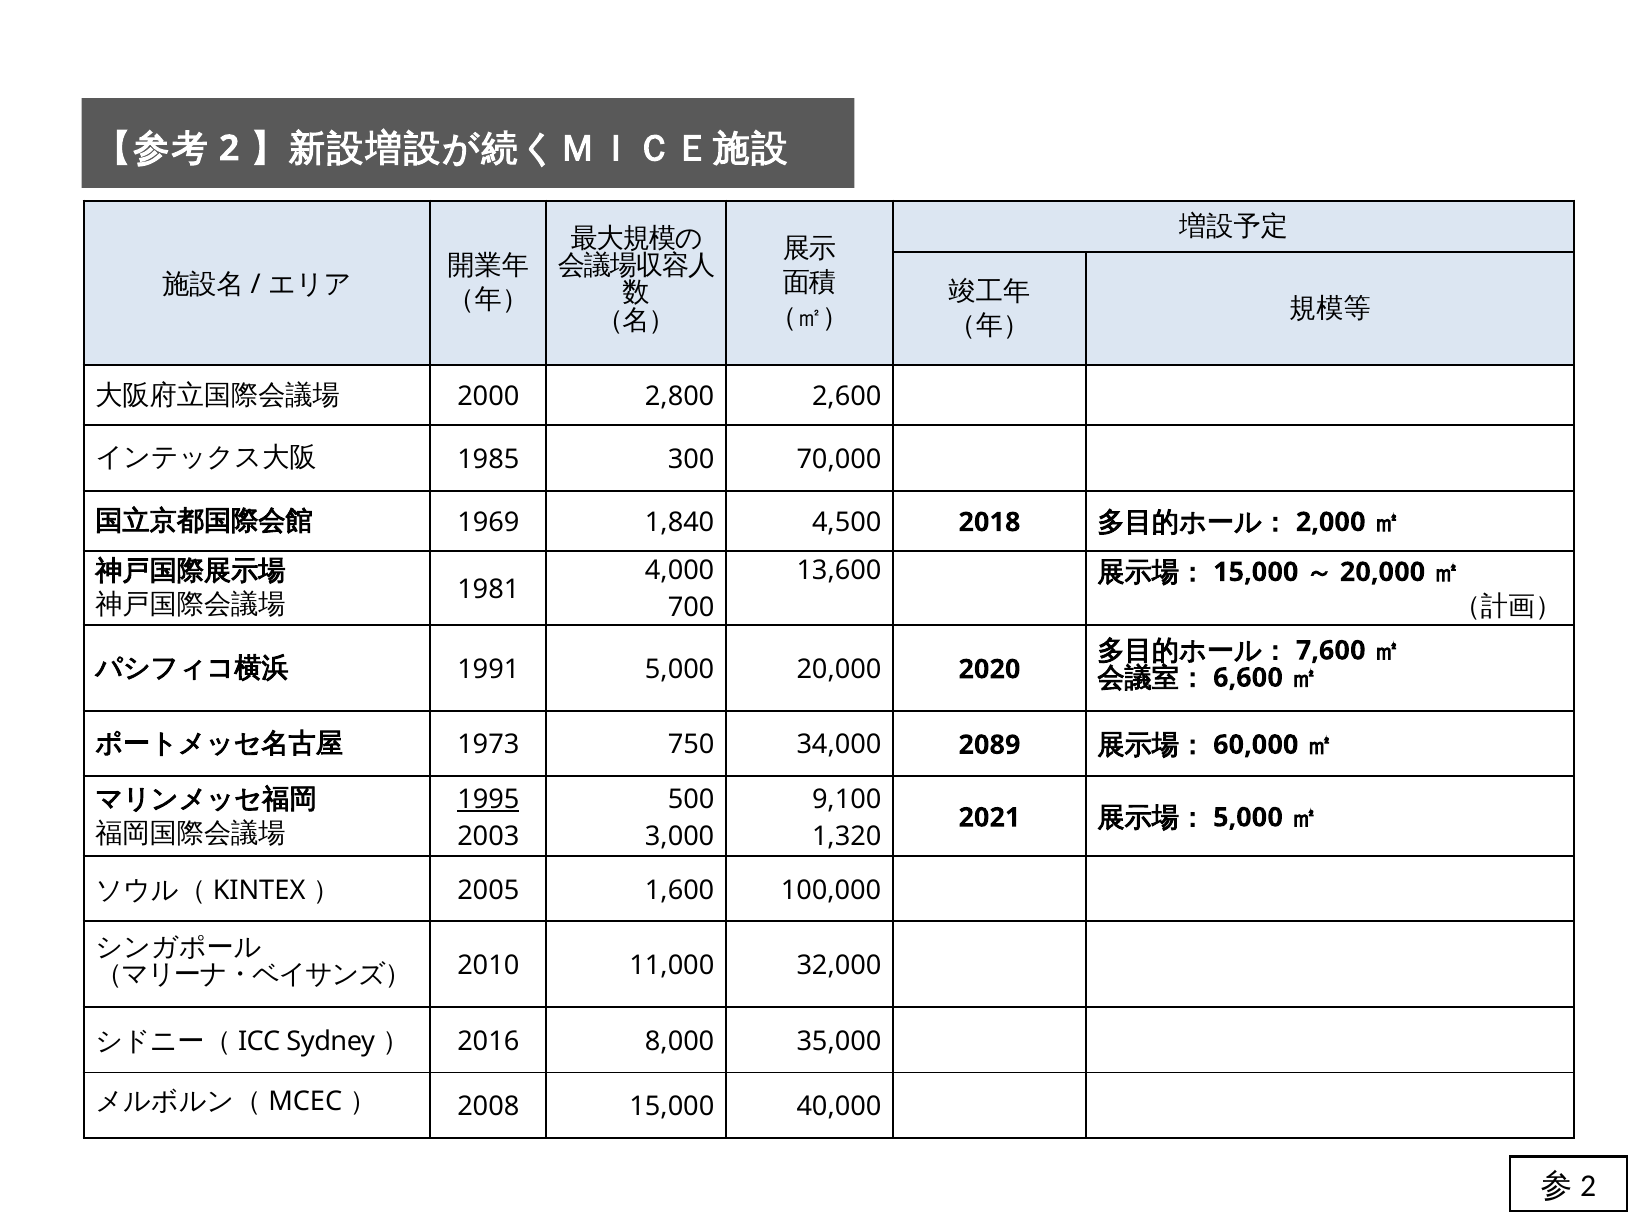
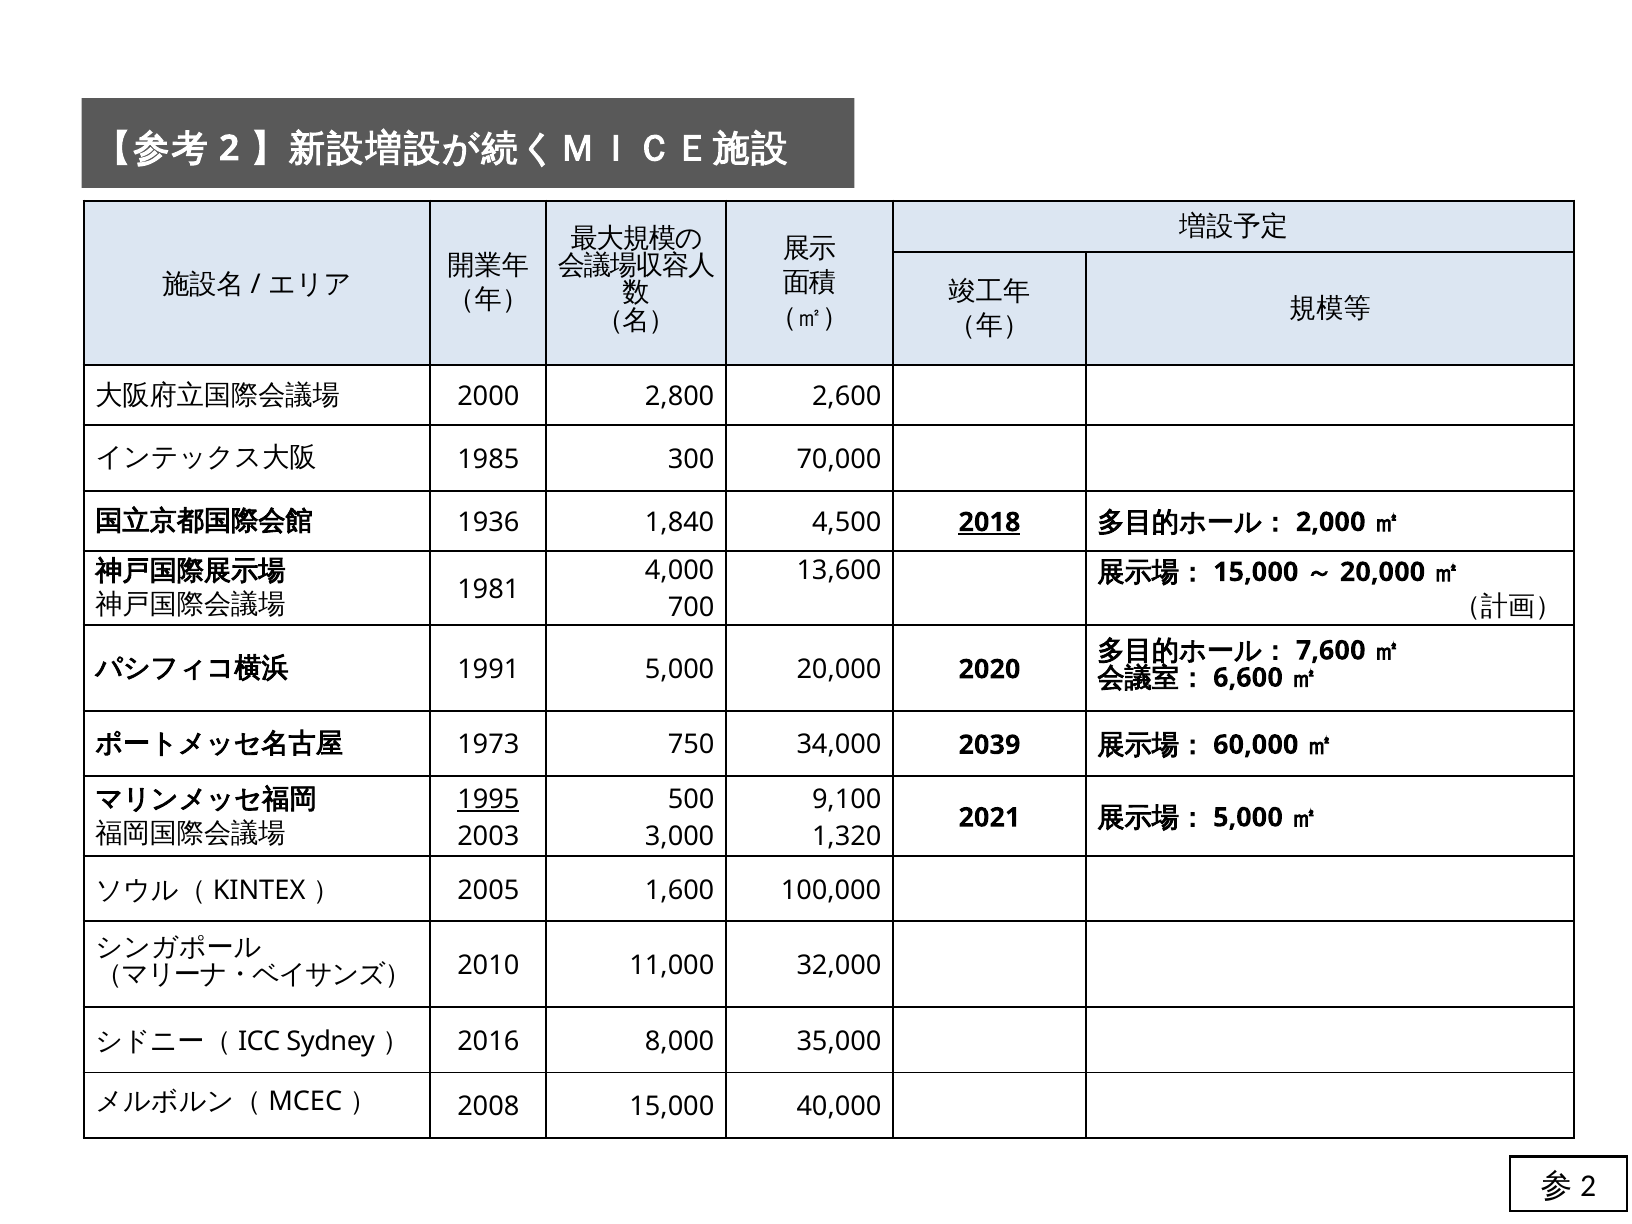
1969: 1969 -> 1936 (488, 522)
2018 underline: none -> present (989, 522)
2089: 2089 -> 2039 (989, 745)
